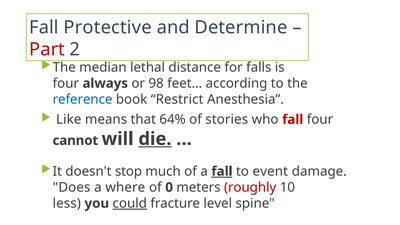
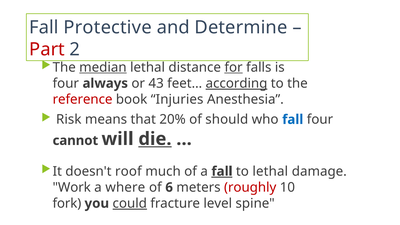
median underline: none -> present (103, 67)
for underline: none -> present (234, 67)
98: 98 -> 43 (156, 83)
according underline: none -> present (237, 83)
reference colour: blue -> red (83, 99)
Restrict: Restrict -> Injuries (177, 99)
Like: Like -> Risk (69, 120)
64%: 64% -> 20% (173, 120)
stories: stories -> should (227, 120)
fall colour: red -> blue (293, 120)
stop: stop -> roof (128, 171)
to event: event -> lethal (270, 171)
Does: Does -> Work (72, 187)
0: 0 -> 6 (169, 187)
less: less -> fork (67, 203)
